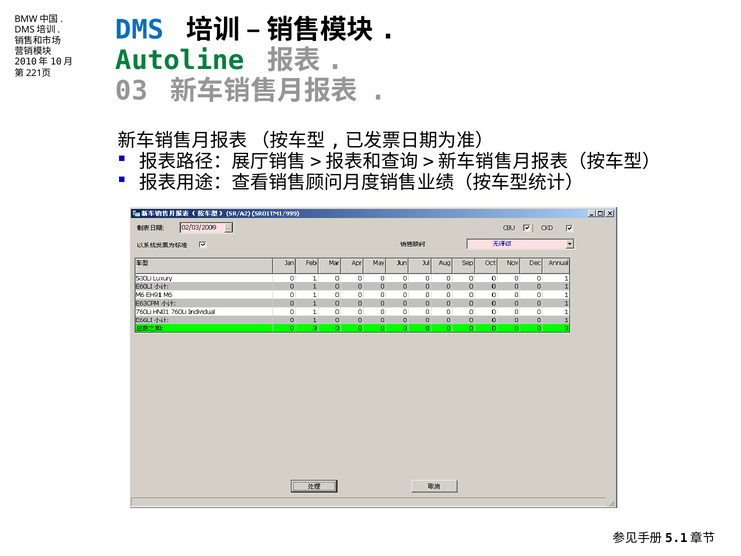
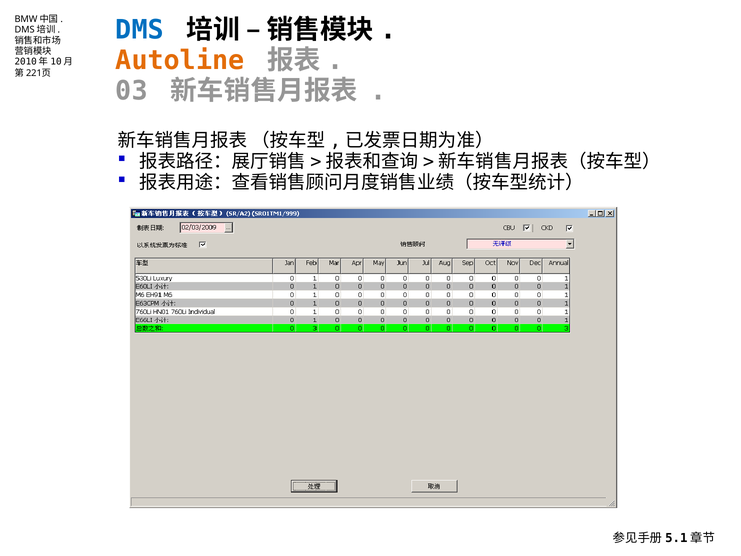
Autoline colour: green -> orange (180, 60)
